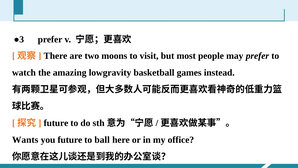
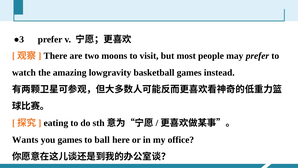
future: future -> eating (56, 123)
you future: future -> games (70, 139)
